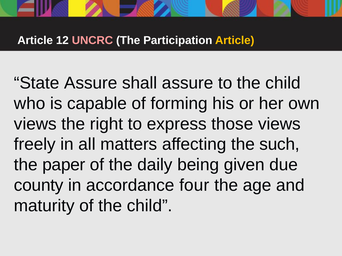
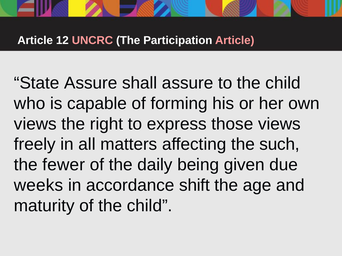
Article colour: yellow -> pink (235, 40)
paper: paper -> fewer (64, 165)
county: county -> weeks (39, 186)
four: four -> shift (194, 186)
